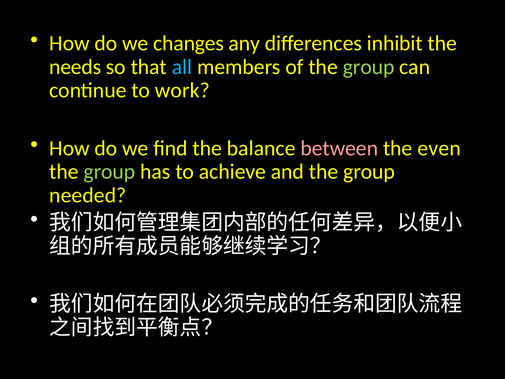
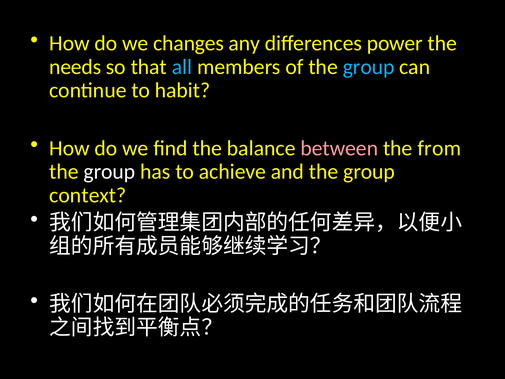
inhibit: inhibit -> power (395, 43)
group colour: light green -> light blue (369, 67)
work: work -> habit (183, 90)
even: even -> from (439, 148)
group colour: light green -> white (109, 172)
needed: needed -> context (88, 195)
